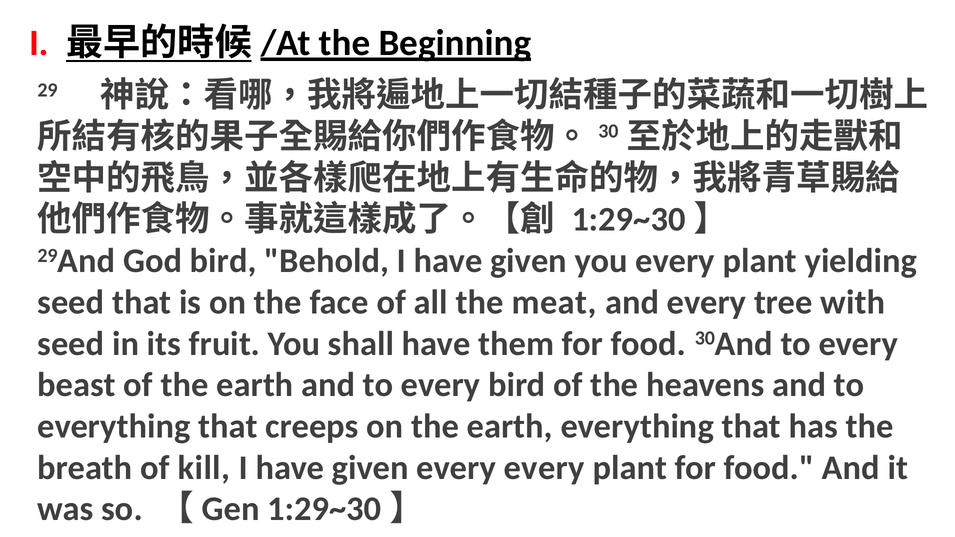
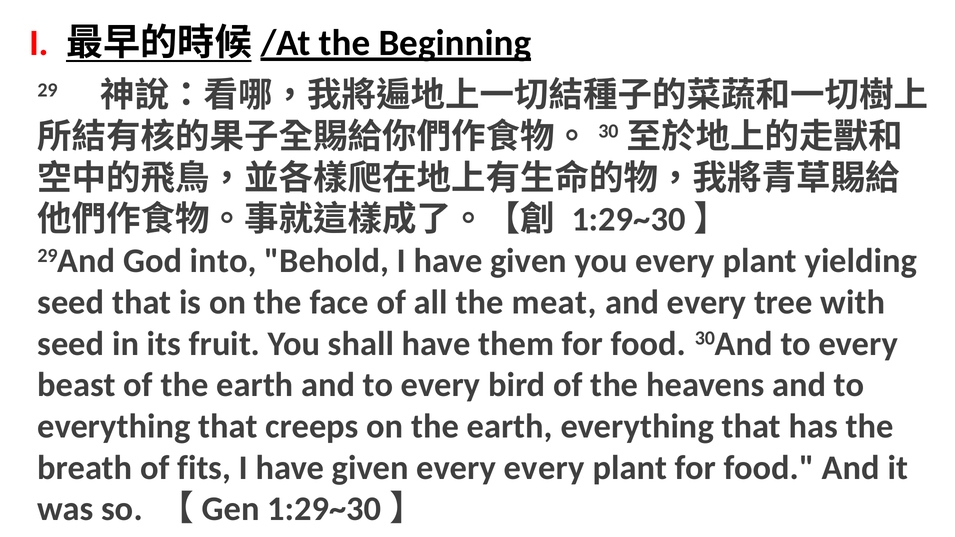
God bird: bird -> into (223, 261)
kill: kill -> fits (204, 468)
